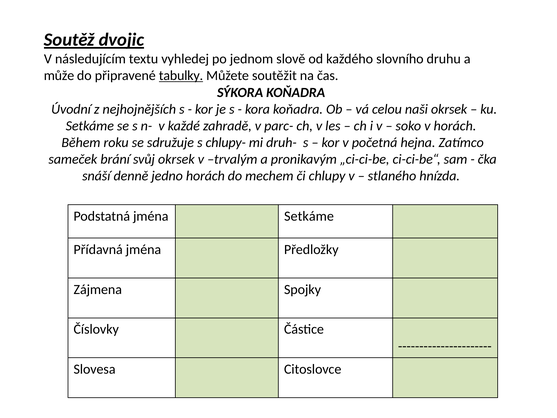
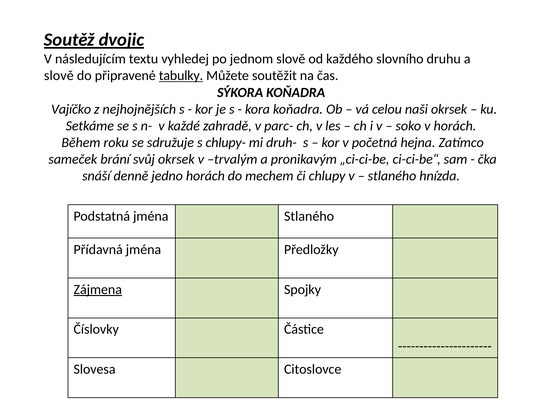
může: může -> slově (59, 76)
Úvodní: Úvodní -> Vajíčko (71, 109)
jména Setkáme: Setkáme -> Stlaného (309, 216)
Zájmena underline: none -> present (98, 289)
